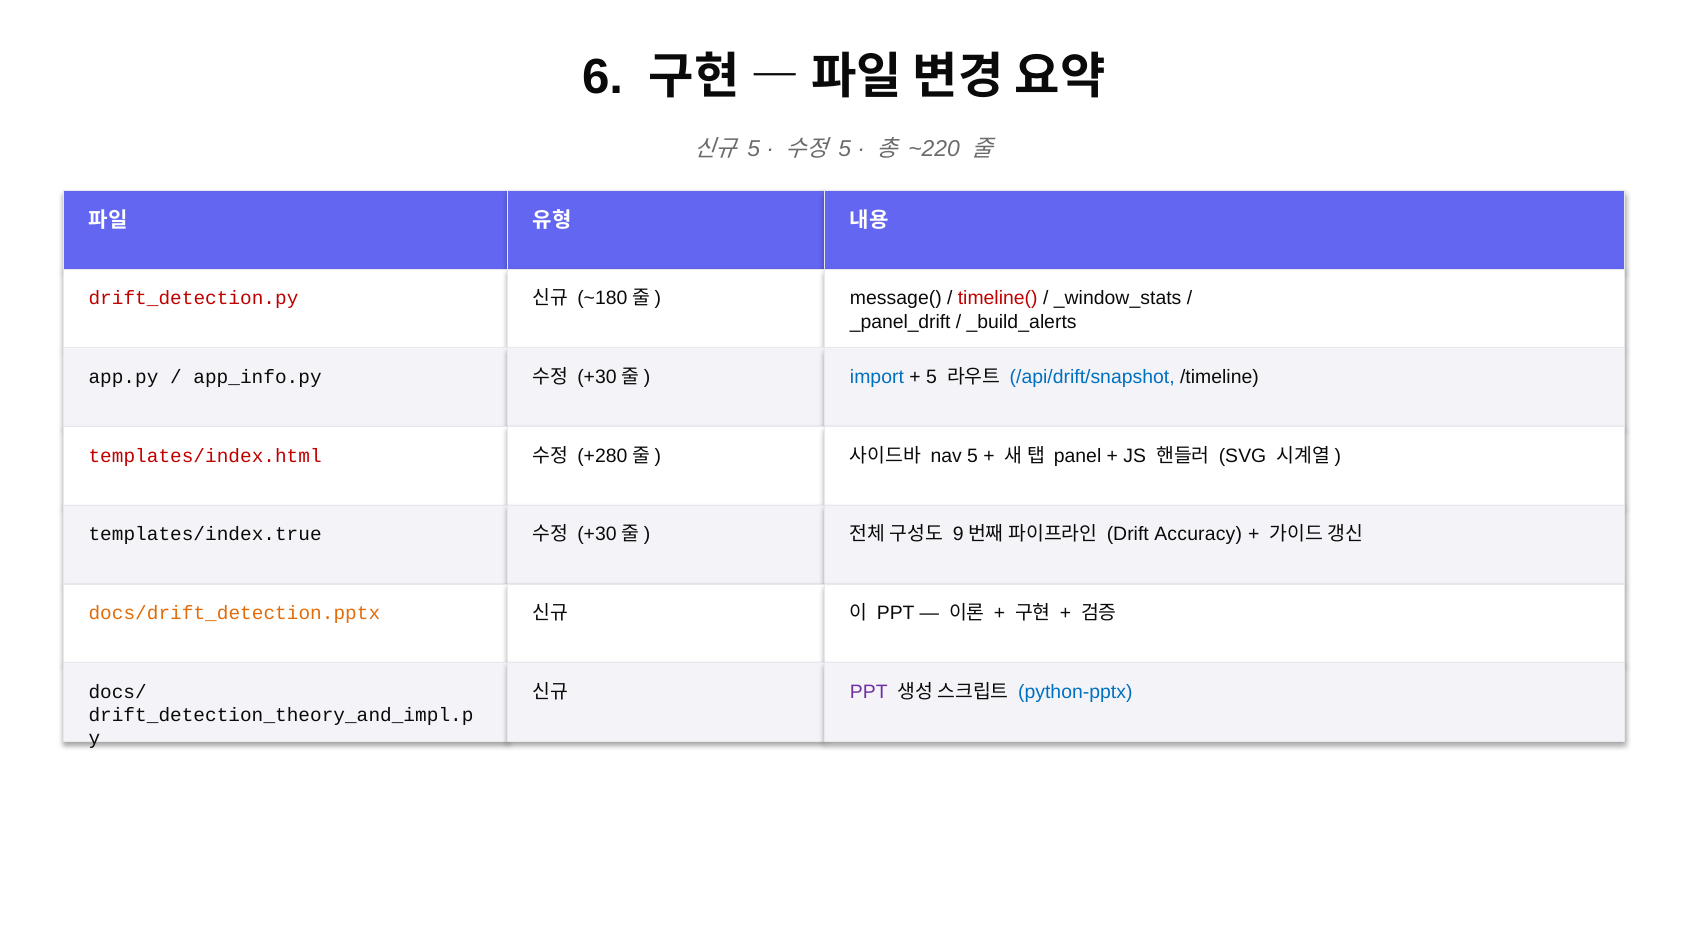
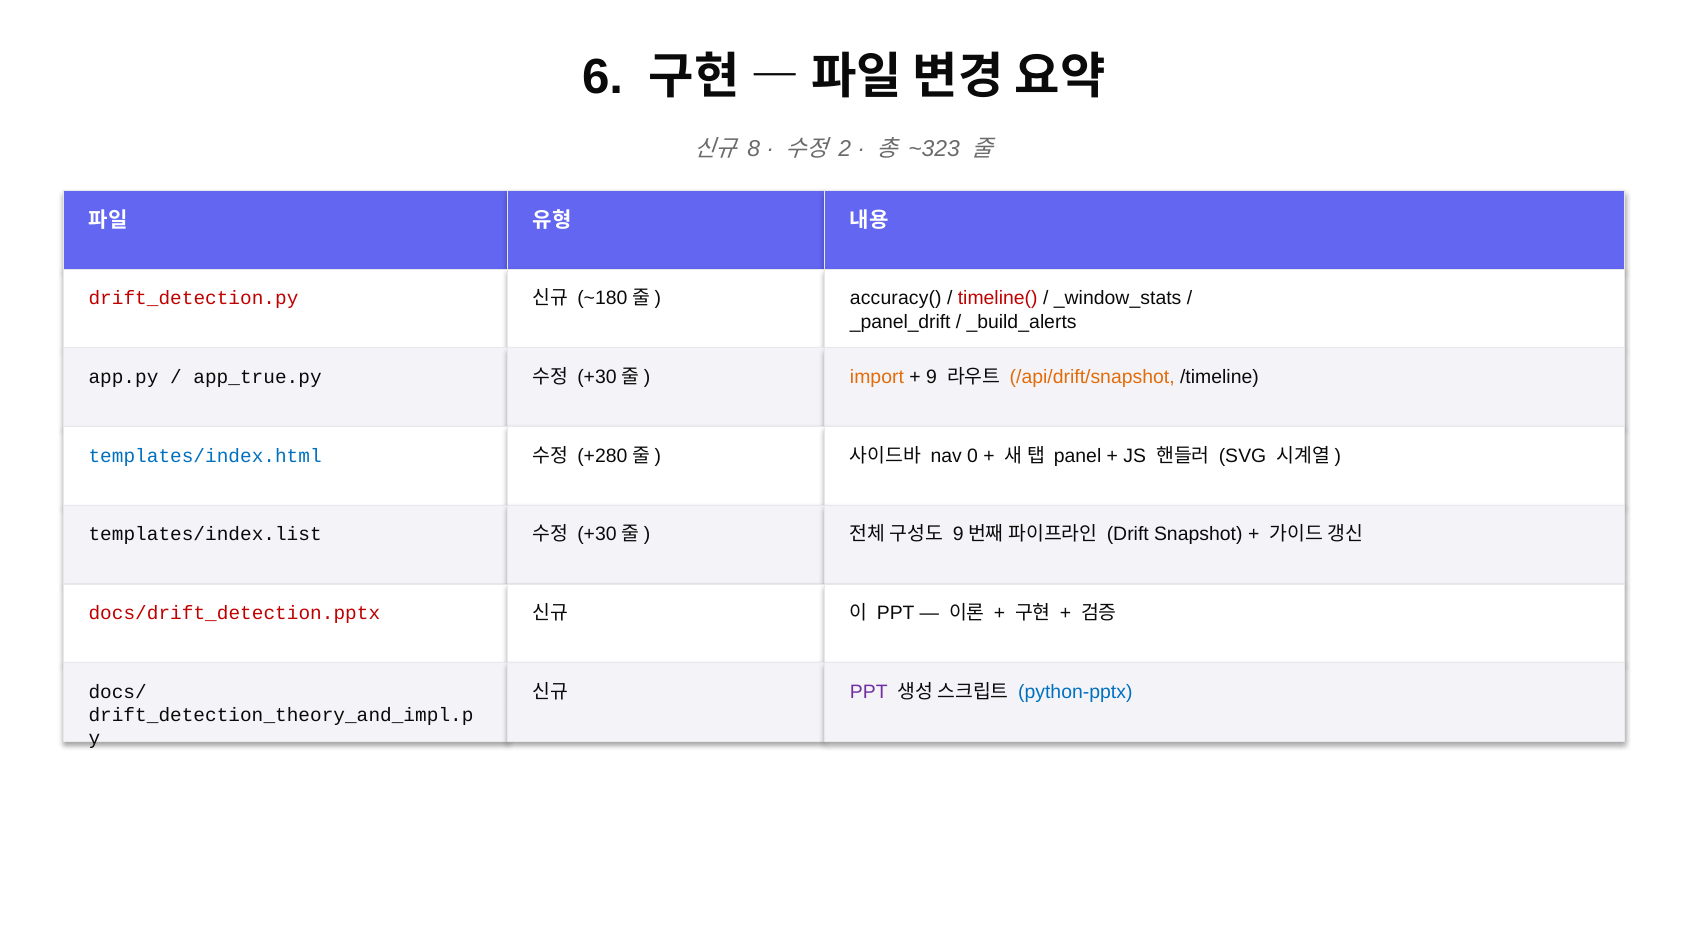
5: 5 -> 8 (754, 149)
5: 5 -> 2 (845, 149)
~220: ~220 -> ~323 (934, 149)
message(: message( -> accuracy( (896, 298)
app_info.py: app_info.py -> app_true.py (258, 377)
import colour: blue -> orange (877, 377)
5: 5 -> 9 (931, 377)
/api/drift/snapshot colour: blue -> orange (1092, 377)
templates/index.html colour: red -> blue (205, 456)
nav 5: 5 -> 0 (973, 456)
templates/index.true: templates/index.true -> templates/index.list (205, 534)
Accuracy: Accuracy -> Snapshot (1198, 534)
docs/drift_detection.pptx colour: orange -> red (234, 613)
